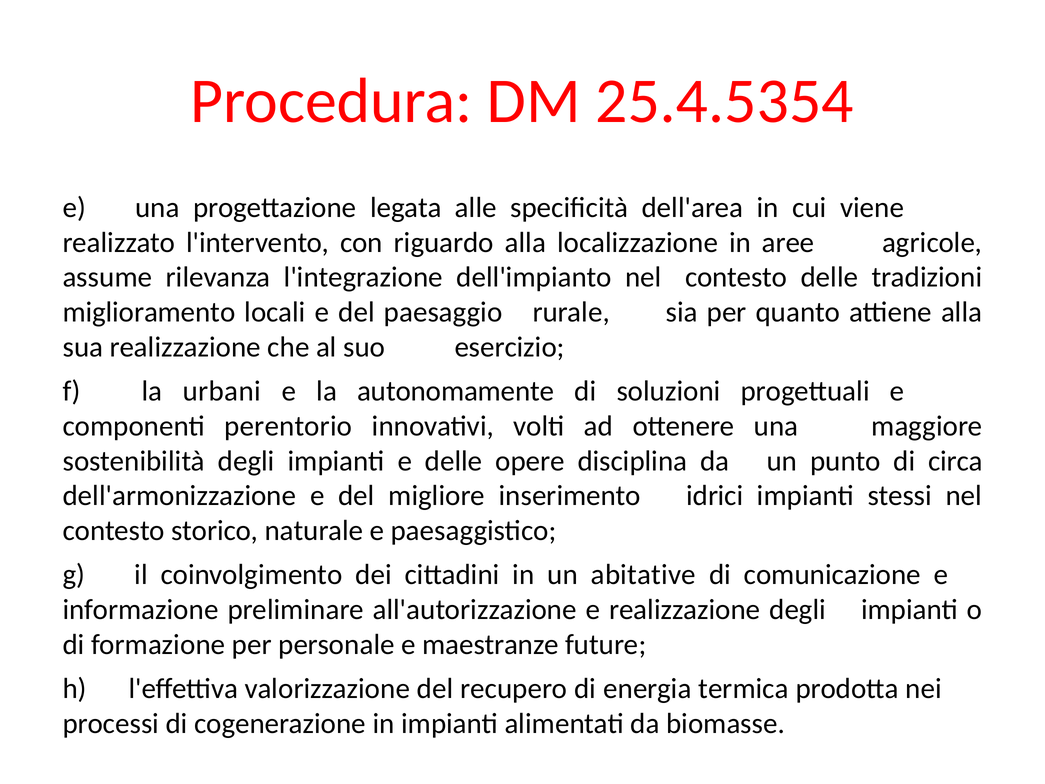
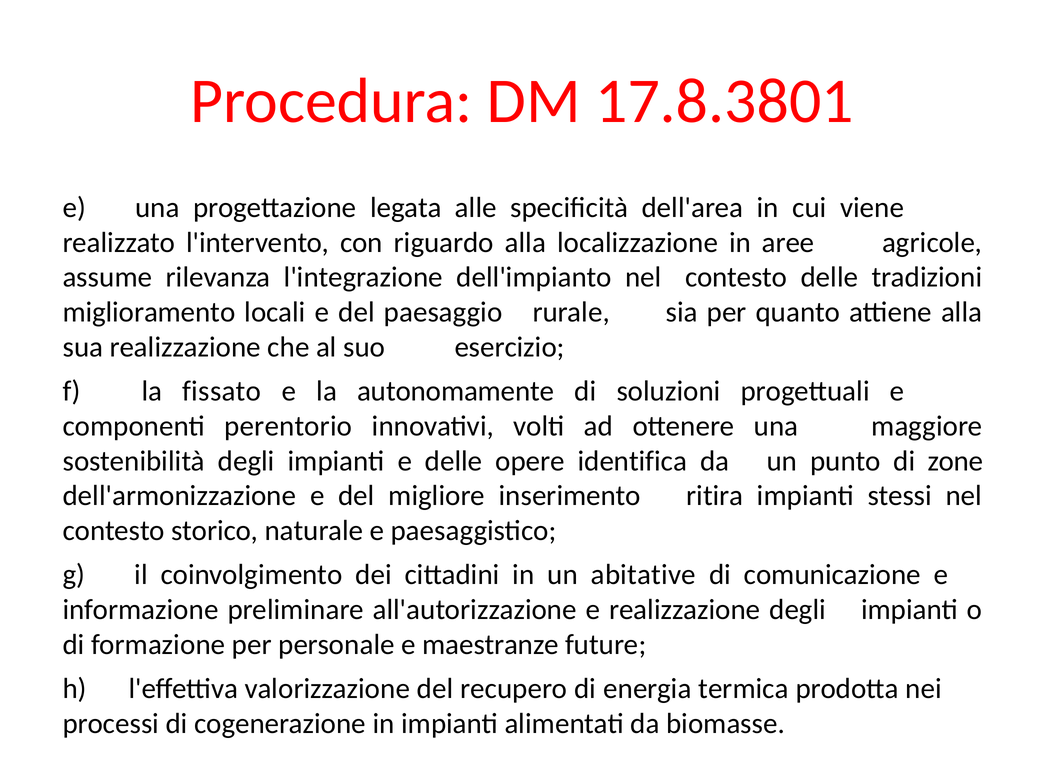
25.4.5354: 25.4.5354 -> 17.8.3801 (724, 101)
urbani: urbani -> fissato (222, 391)
disciplina: disciplina -> identifica (632, 461)
circa: circa -> zone (955, 461)
idrici: idrici -> ritira (715, 496)
